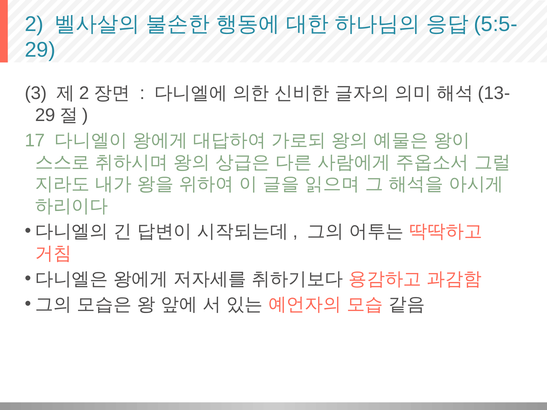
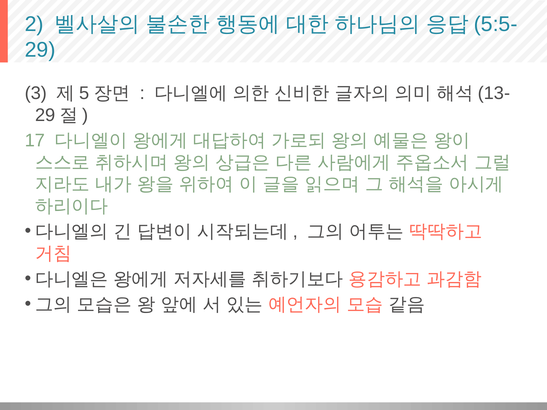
2: 2 -> 5 (84, 93)
